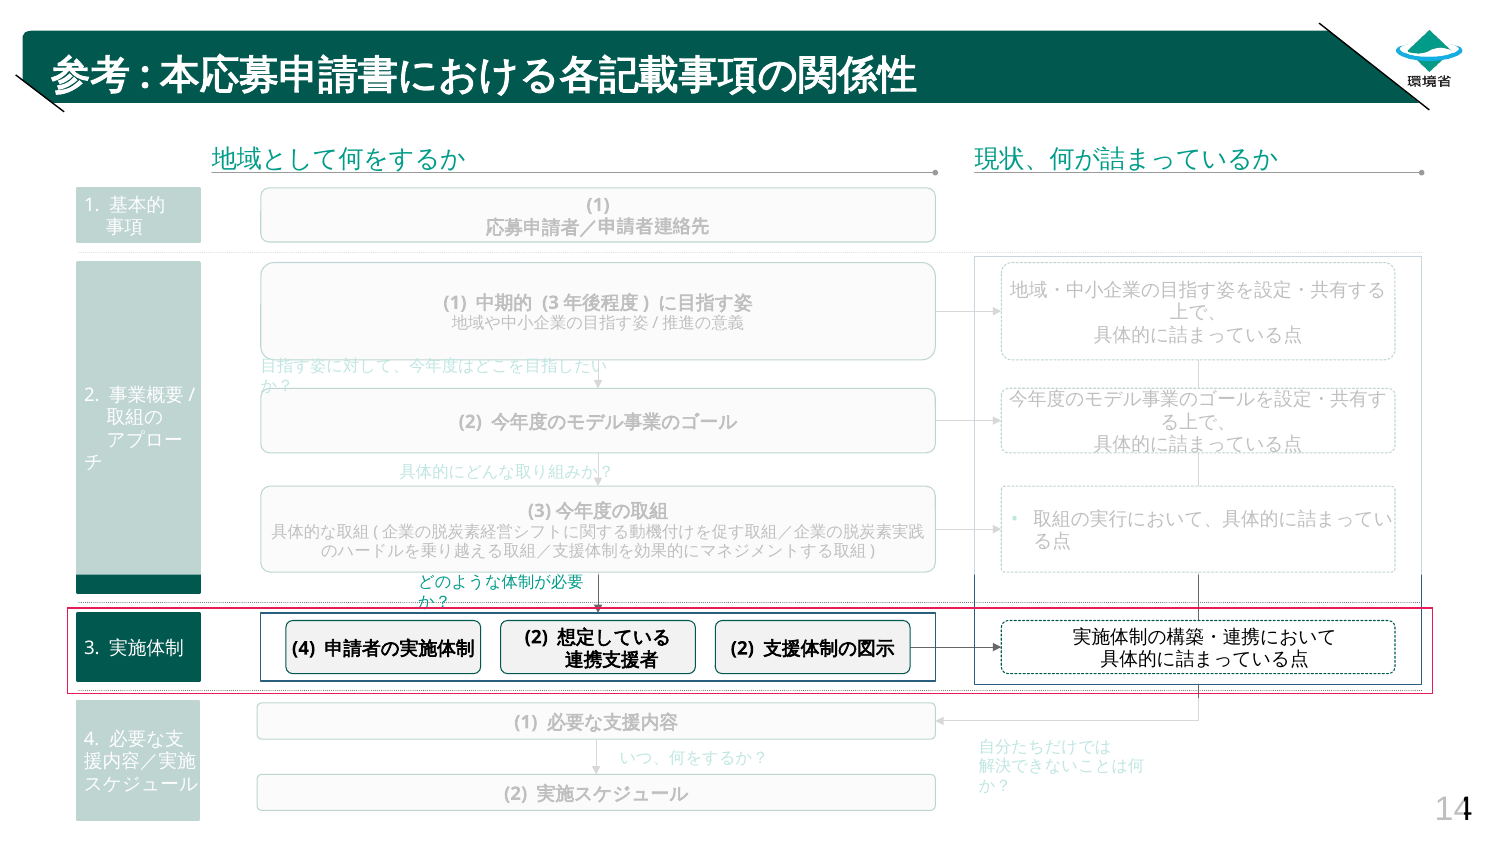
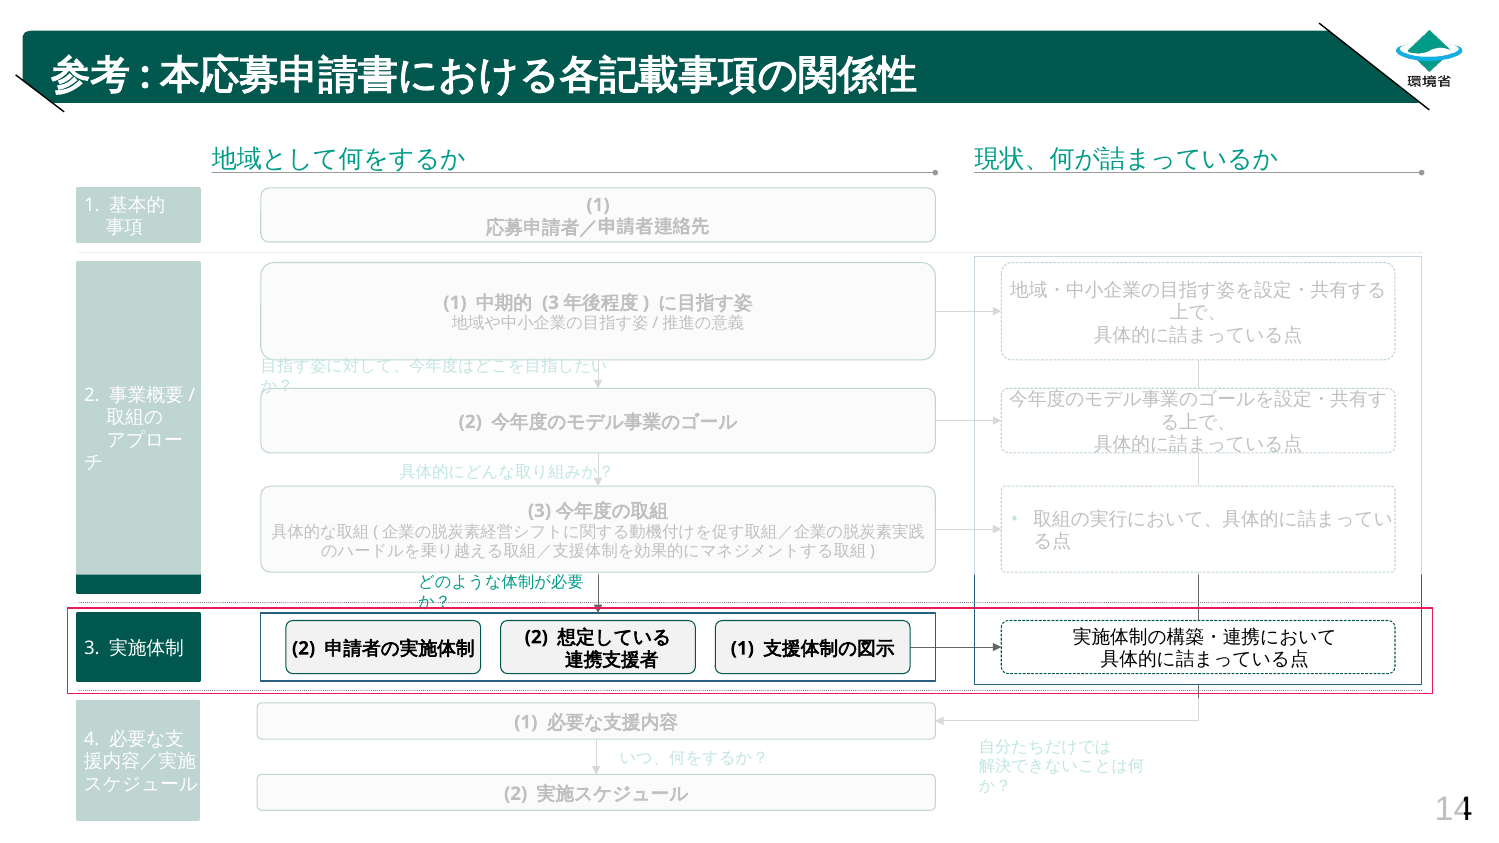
4: 4 -> 2 (304, 649)
2: 2 -> 1 (742, 649)
